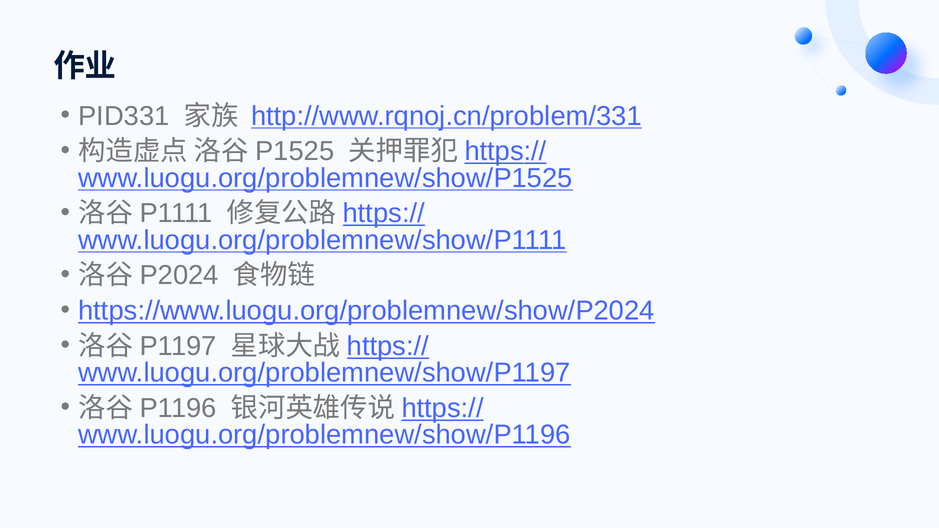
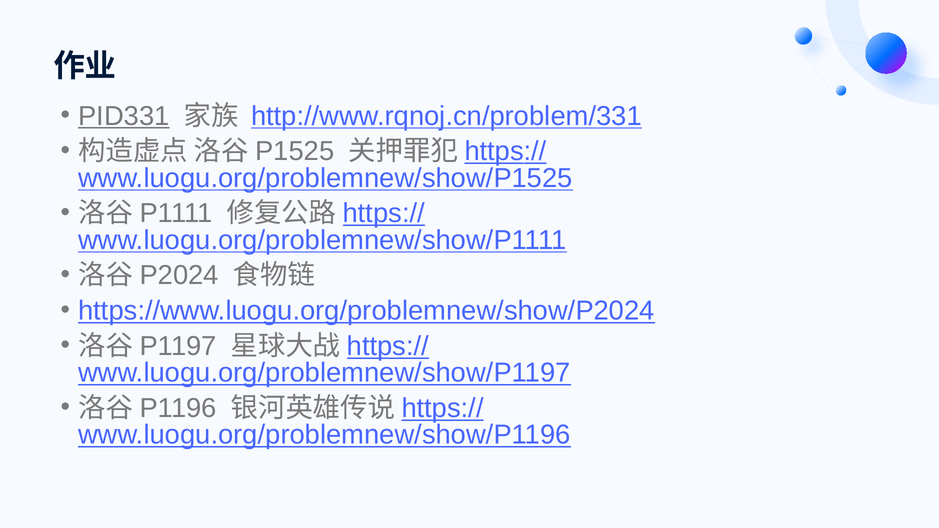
PID331 underline: none -> present (124, 116)
